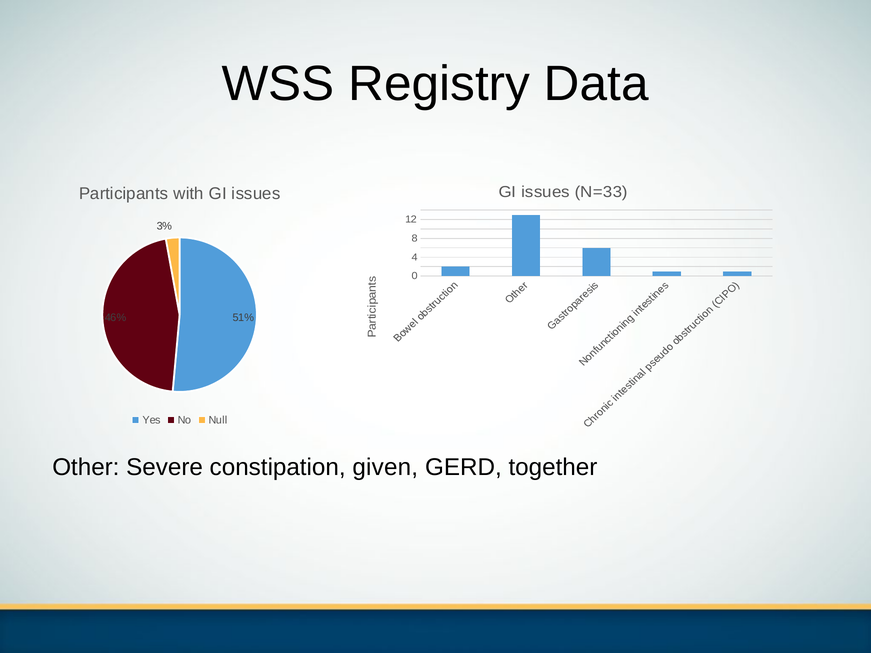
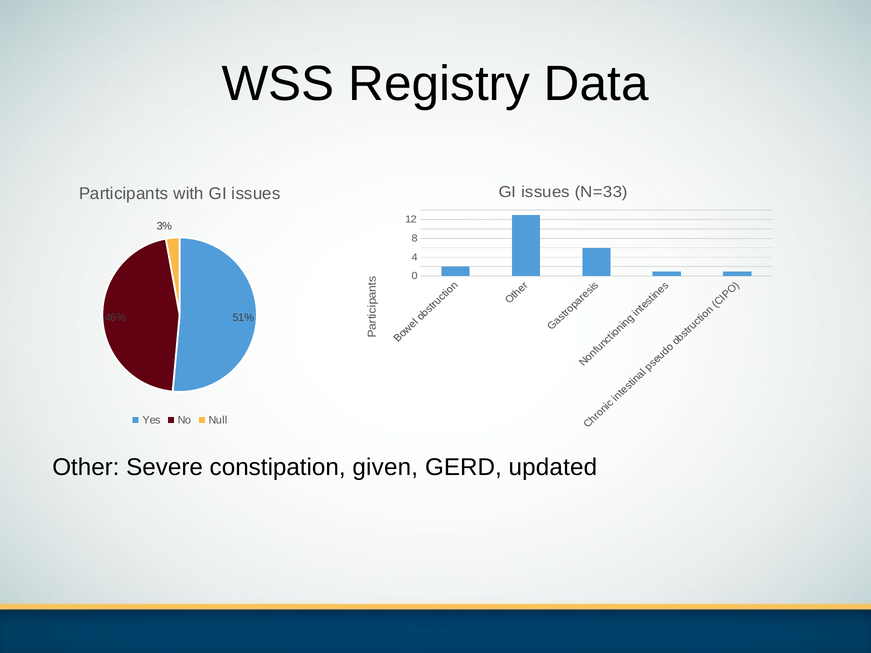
together: together -> updated (553, 468)
